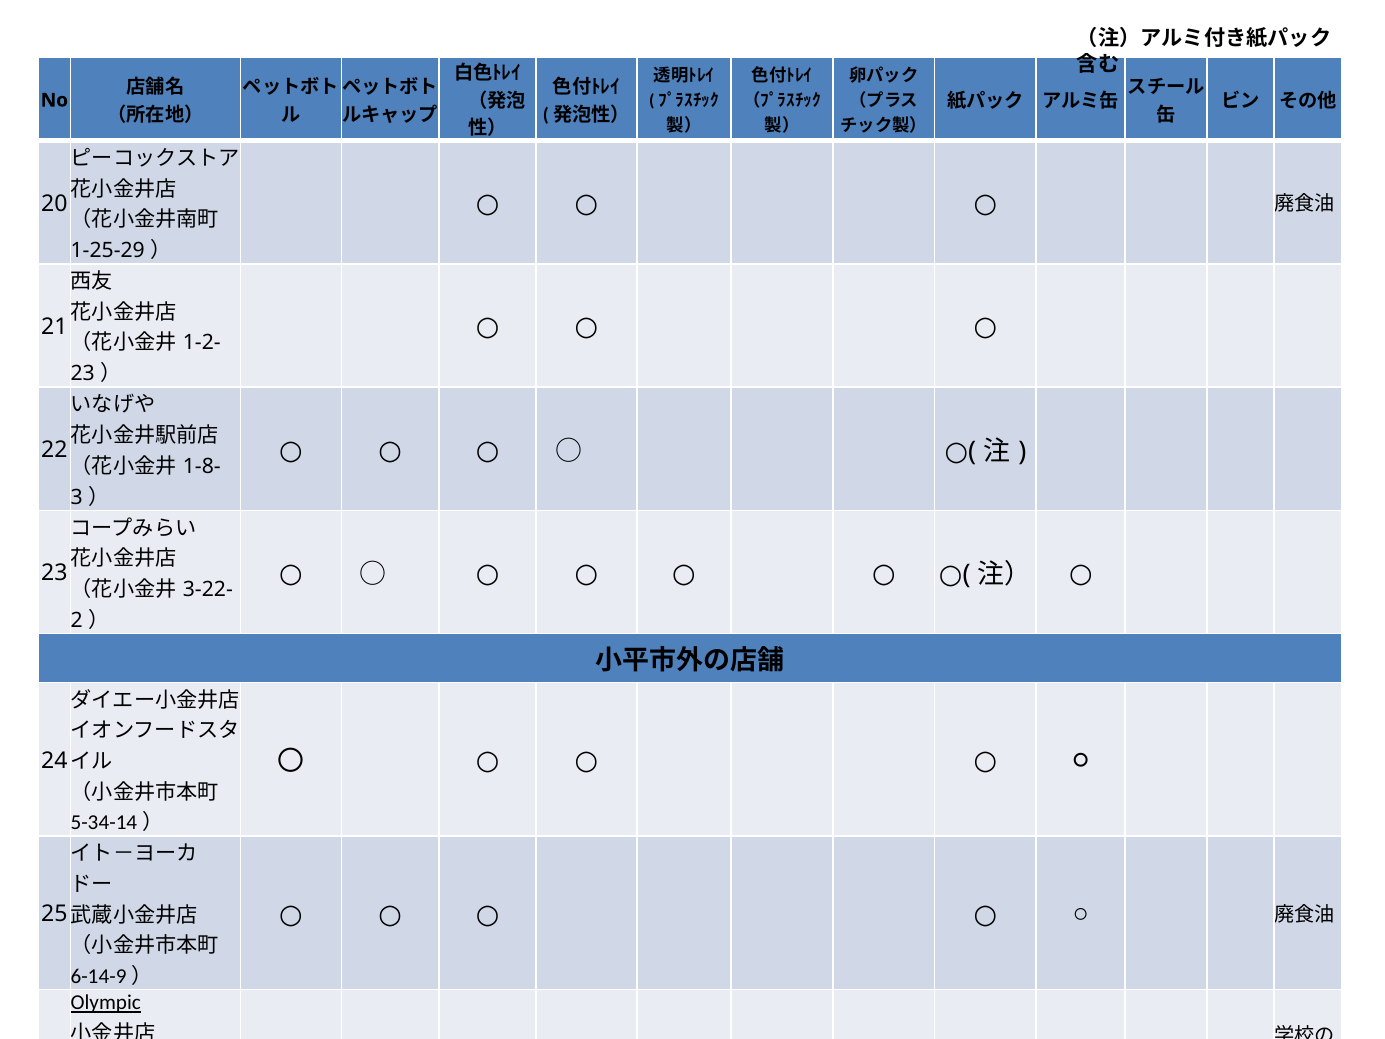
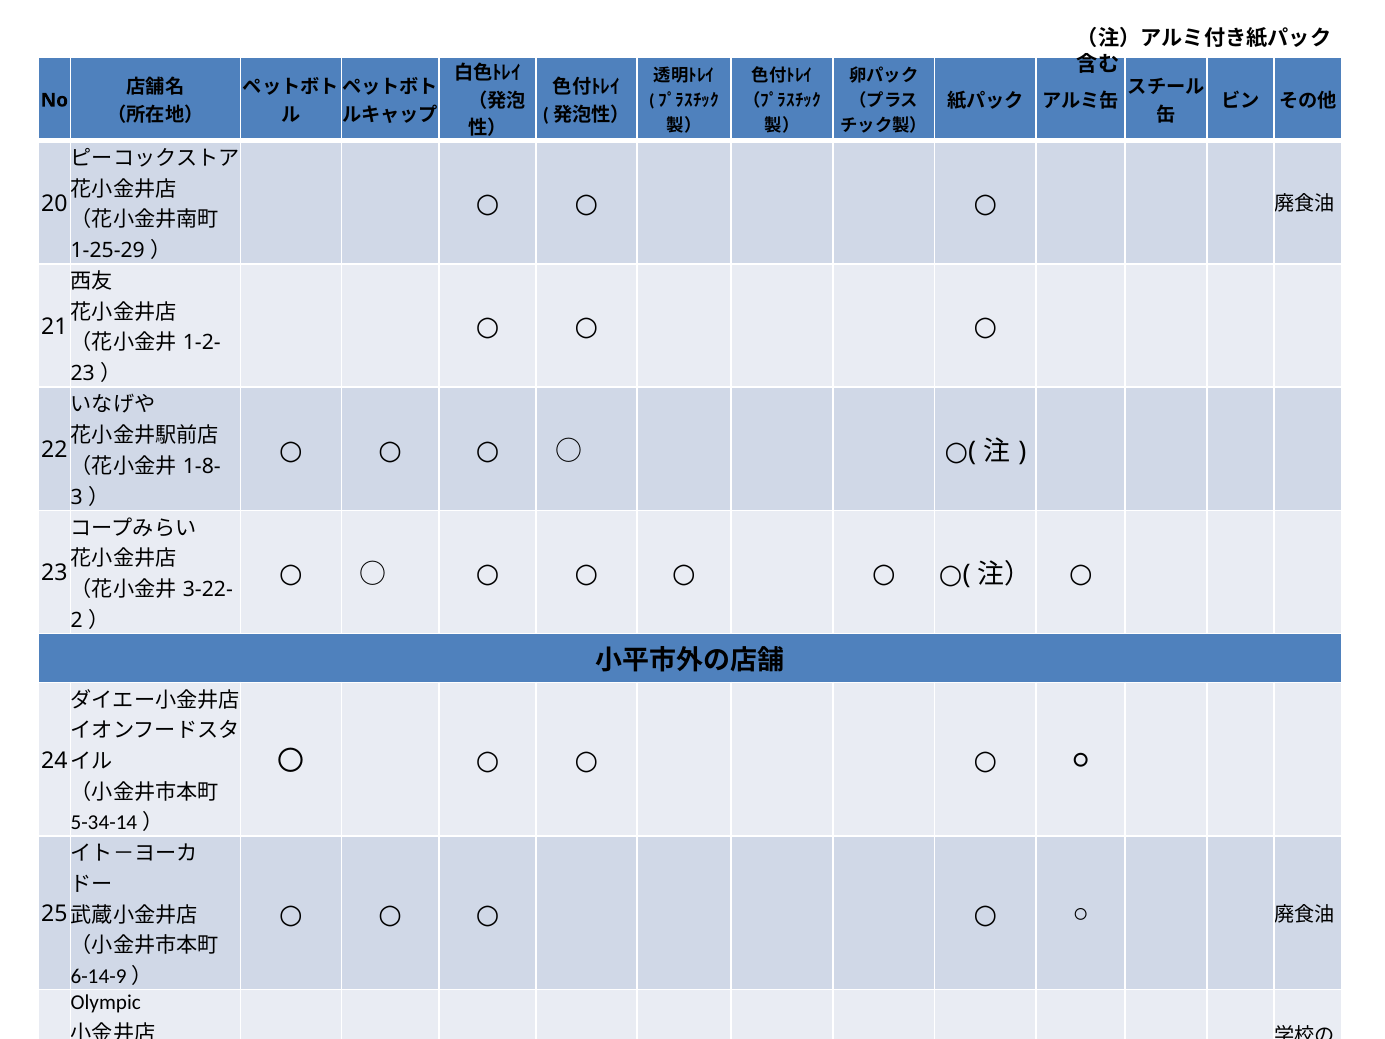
Olympic underline: present -> none (106, 1003)
